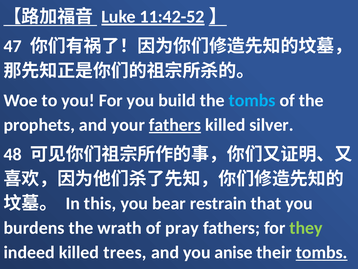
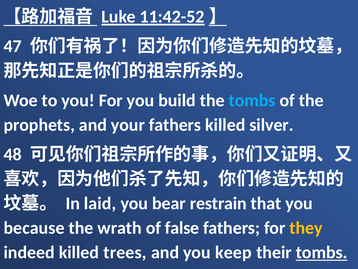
fathers underline: present -> none (175, 125)
this: this -> laid (100, 203)
burdens: burdens -> because (34, 228)
pray: pray -> false (182, 228)
they colour: light green -> yellow (306, 228)
anise: anise -> keep (233, 252)
